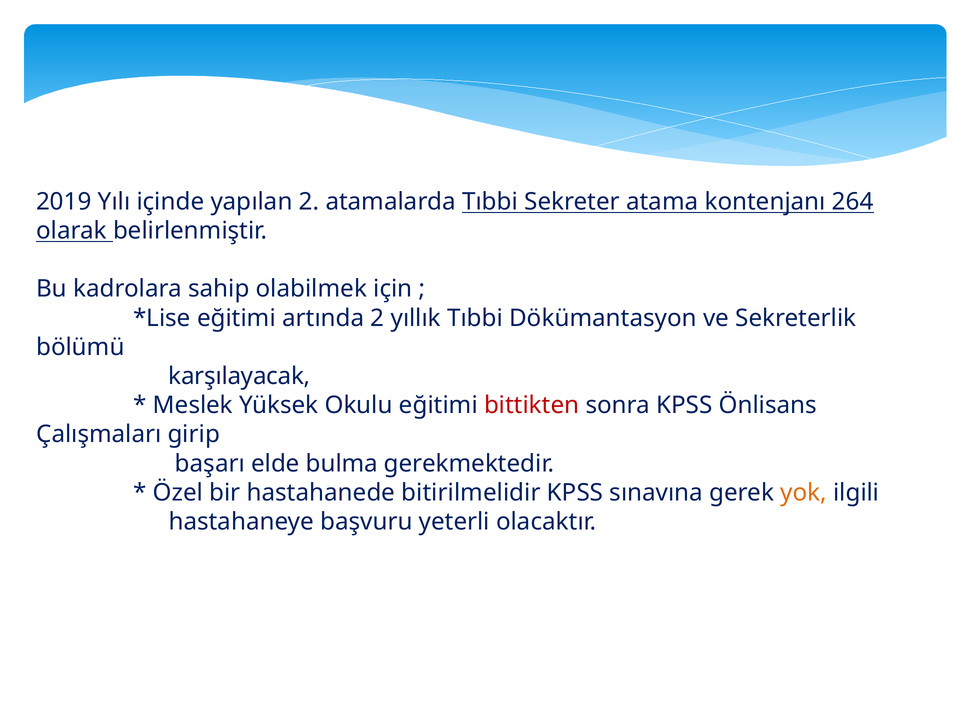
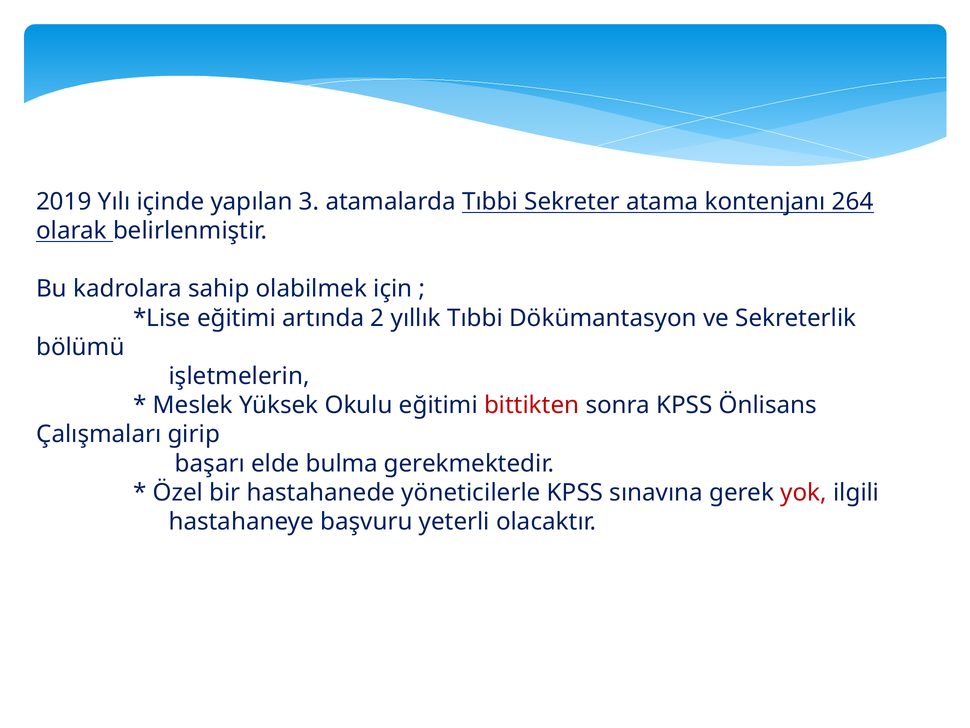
yapılan 2: 2 -> 3 (309, 201)
karşılayacak: karşılayacak -> işletmelerin (239, 376)
bitirilmelidir: bitirilmelidir -> yöneticilerle (471, 492)
yok colour: orange -> red (804, 492)
